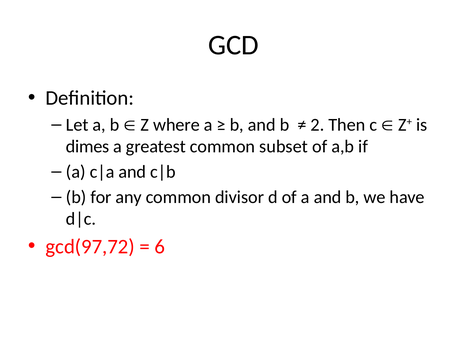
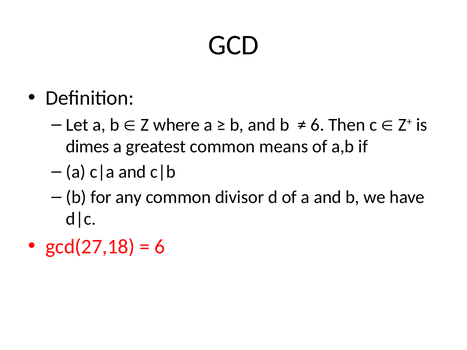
2: 2 -> 6 (317, 125)
subset: subset -> means (284, 147)
gcd(97,72: gcd(97,72 -> gcd(27,18 (90, 247)
